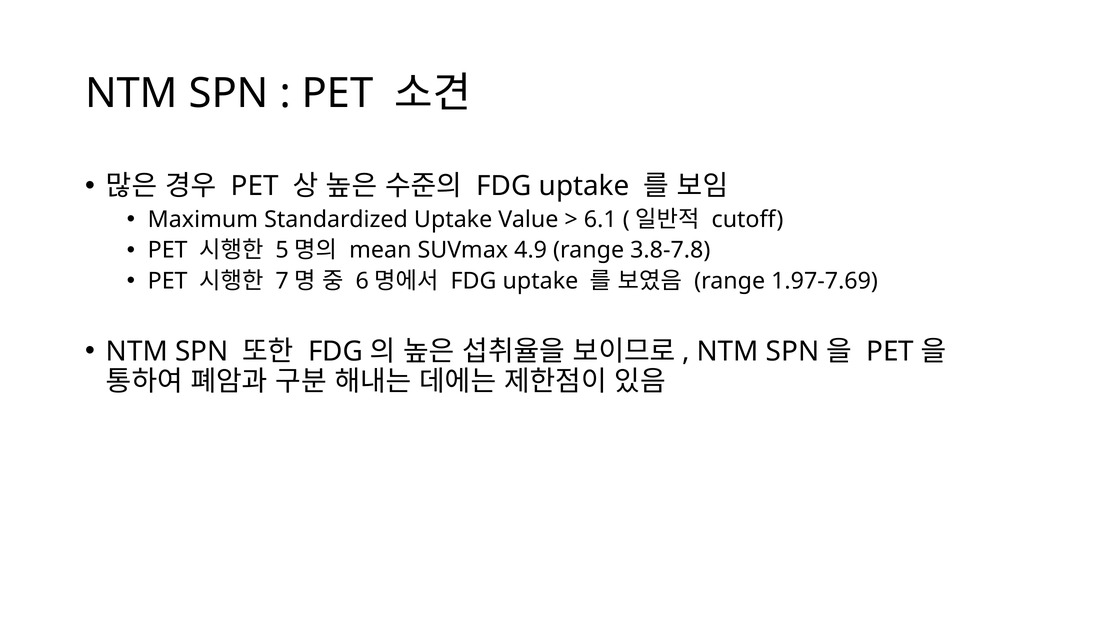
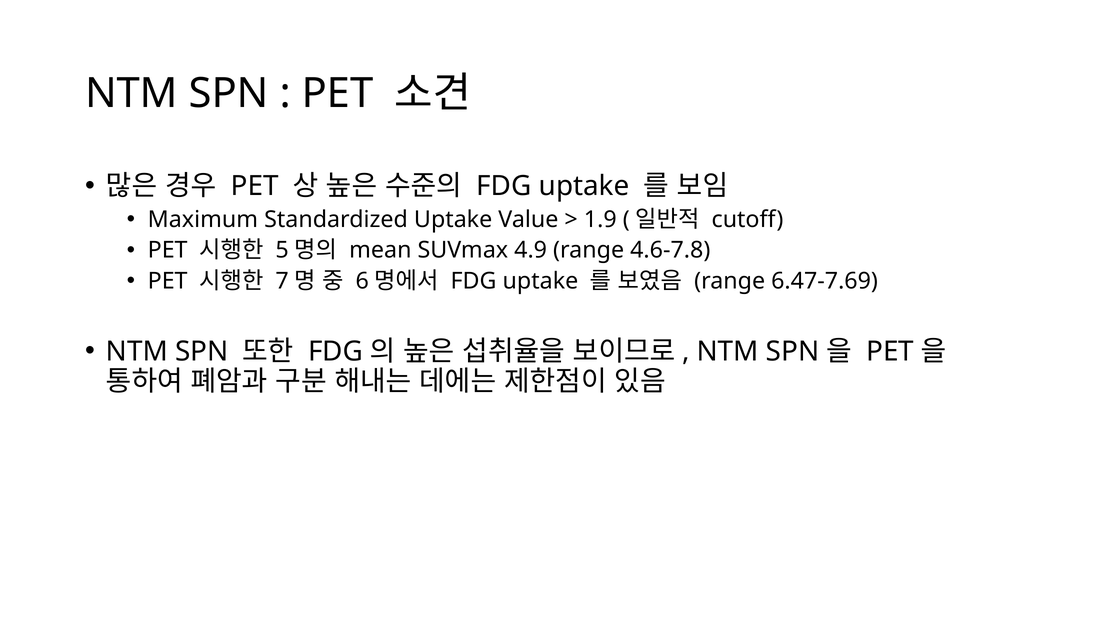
6.1: 6.1 -> 1.9 (600, 219)
3.8-7.8: 3.8-7.8 -> 4.6-7.8 (670, 250)
1.97-7.69: 1.97-7.69 -> 6.47-7.69 (825, 281)
